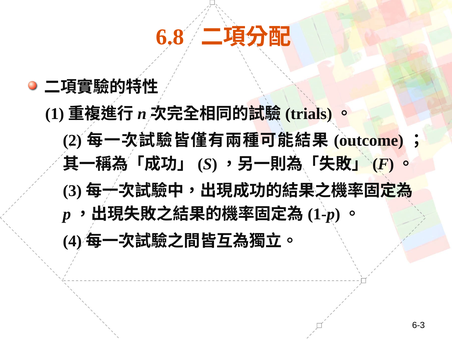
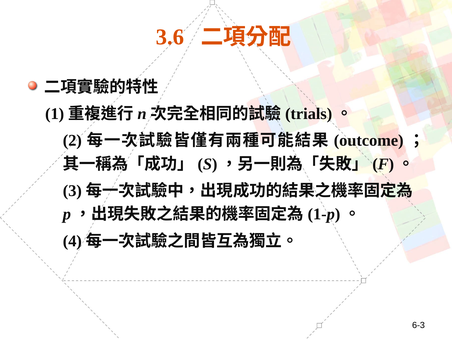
6.8: 6.8 -> 3.6 (170, 37)
